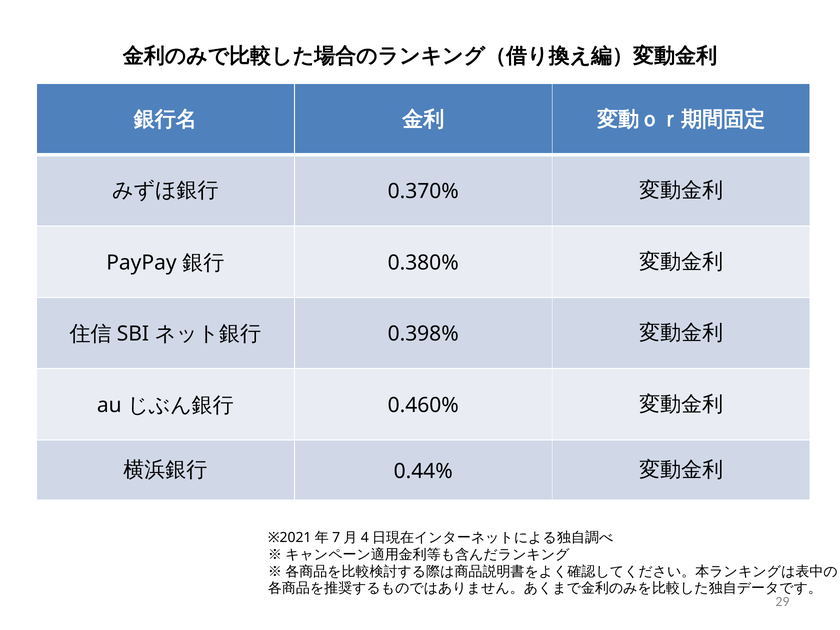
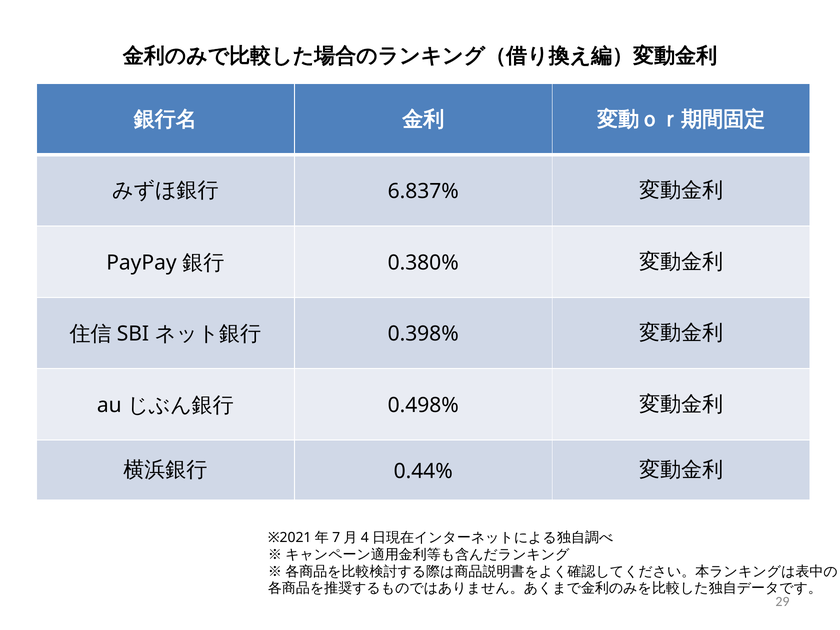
0.370%: 0.370% -> 6.837% (423, 192)
0.460%: 0.460% -> 0.498% (423, 405)
